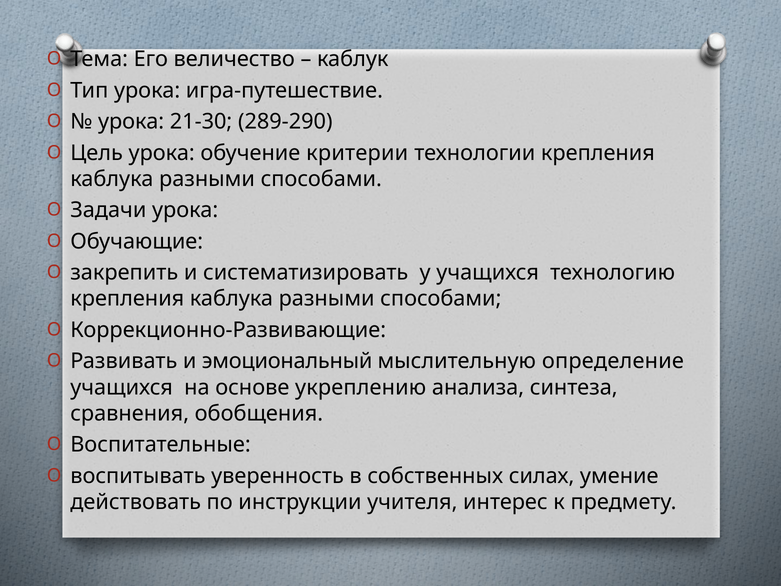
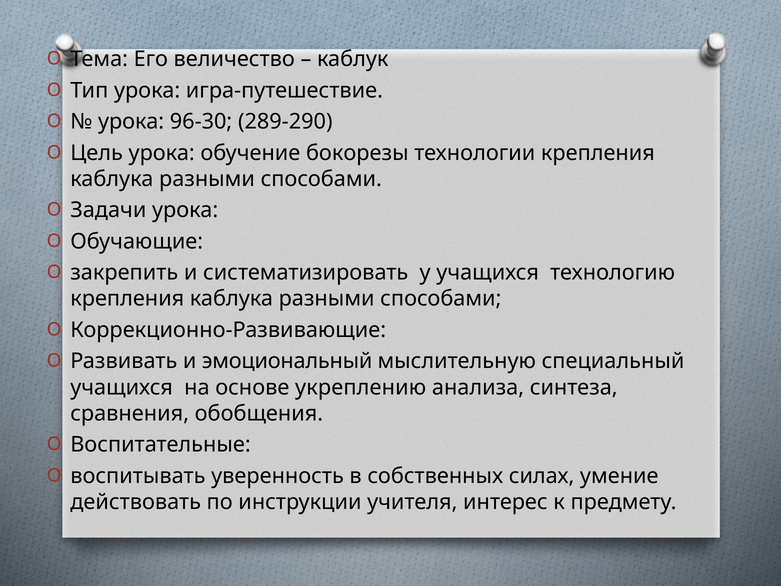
21-30: 21-30 -> 96-30 (201, 122)
критерии: критерии -> бокорезы (357, 153)
определение: определение -> специальный (613, 361)
